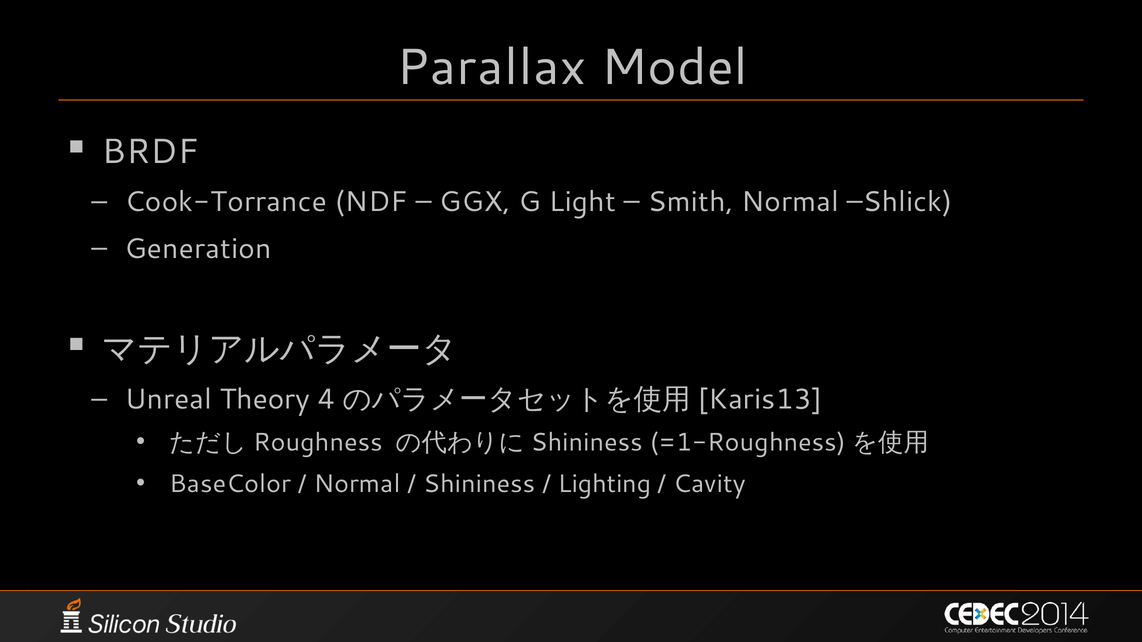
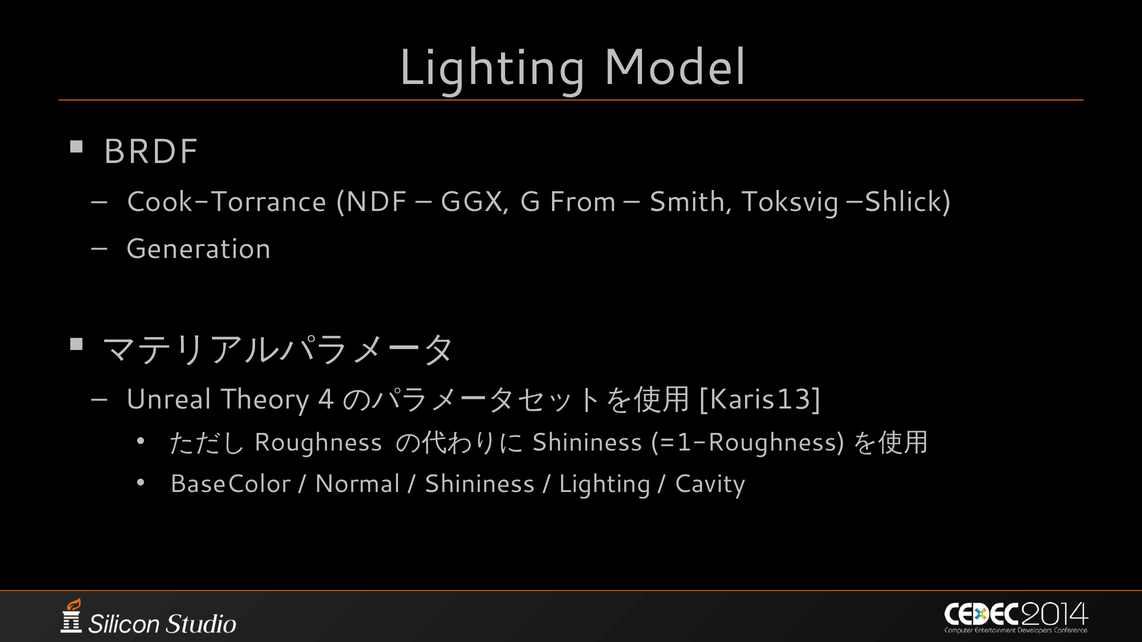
Parallax: Parallax -> Lighting (491, 68)
Light: Light -> From (583, 202)
Smith Normal: Normal -> Toksvig (790, 202)
